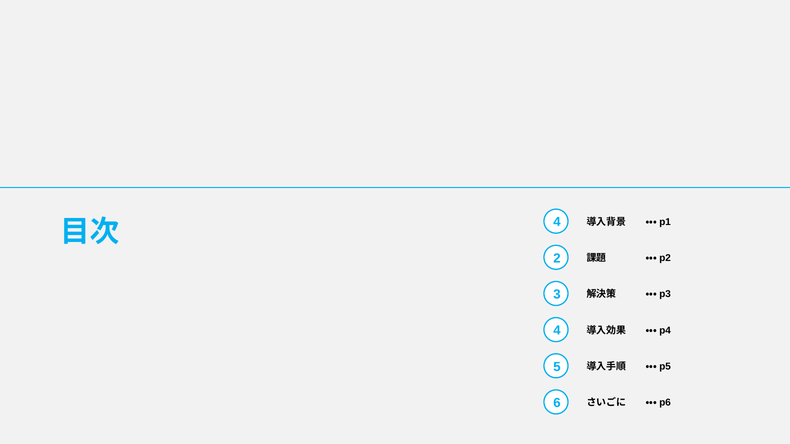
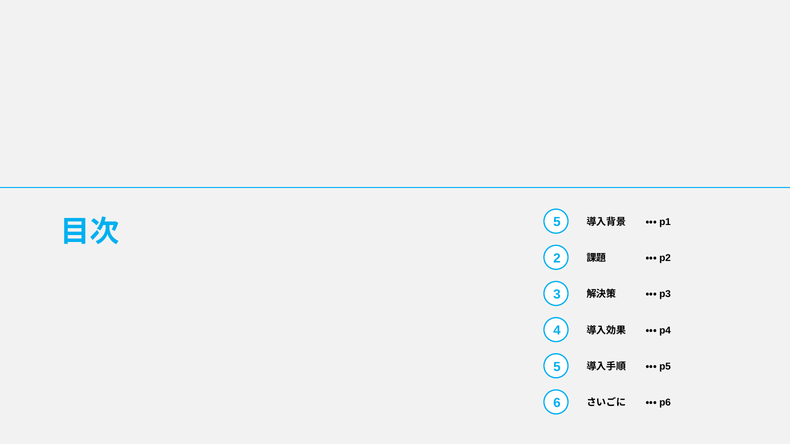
4: 4 -> 5 (557, 222)
